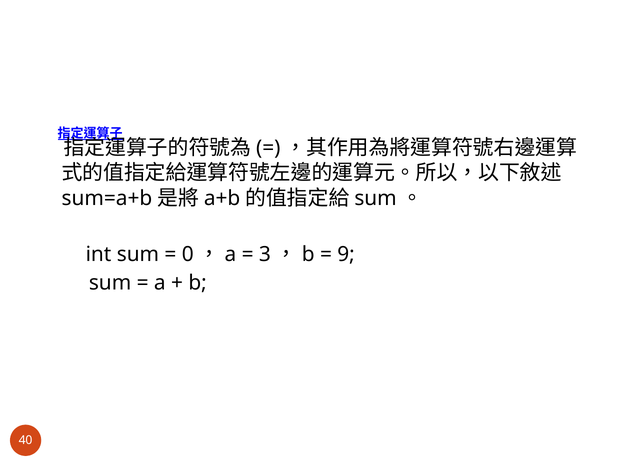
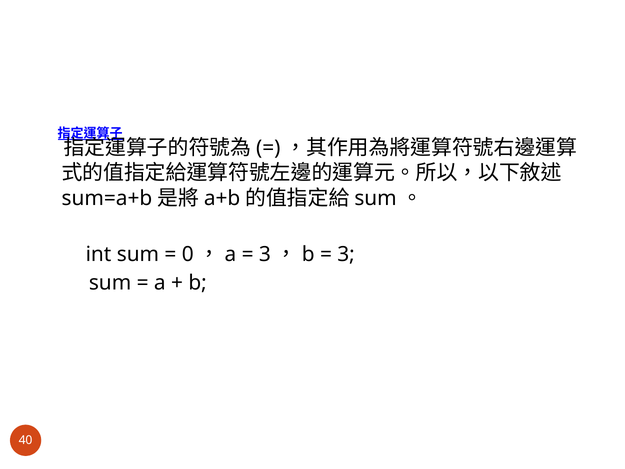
9: 9 -> 3 (346, 254)
